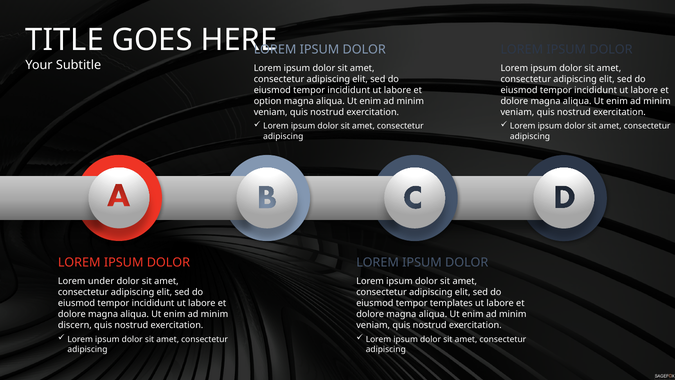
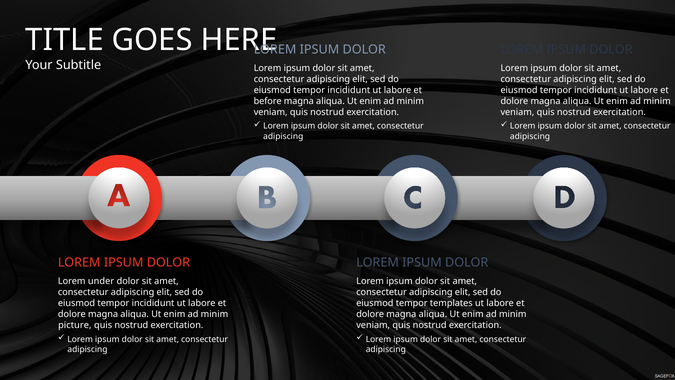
option: option -> before (268, 101)
discern: discern -> picture (75, 325)
